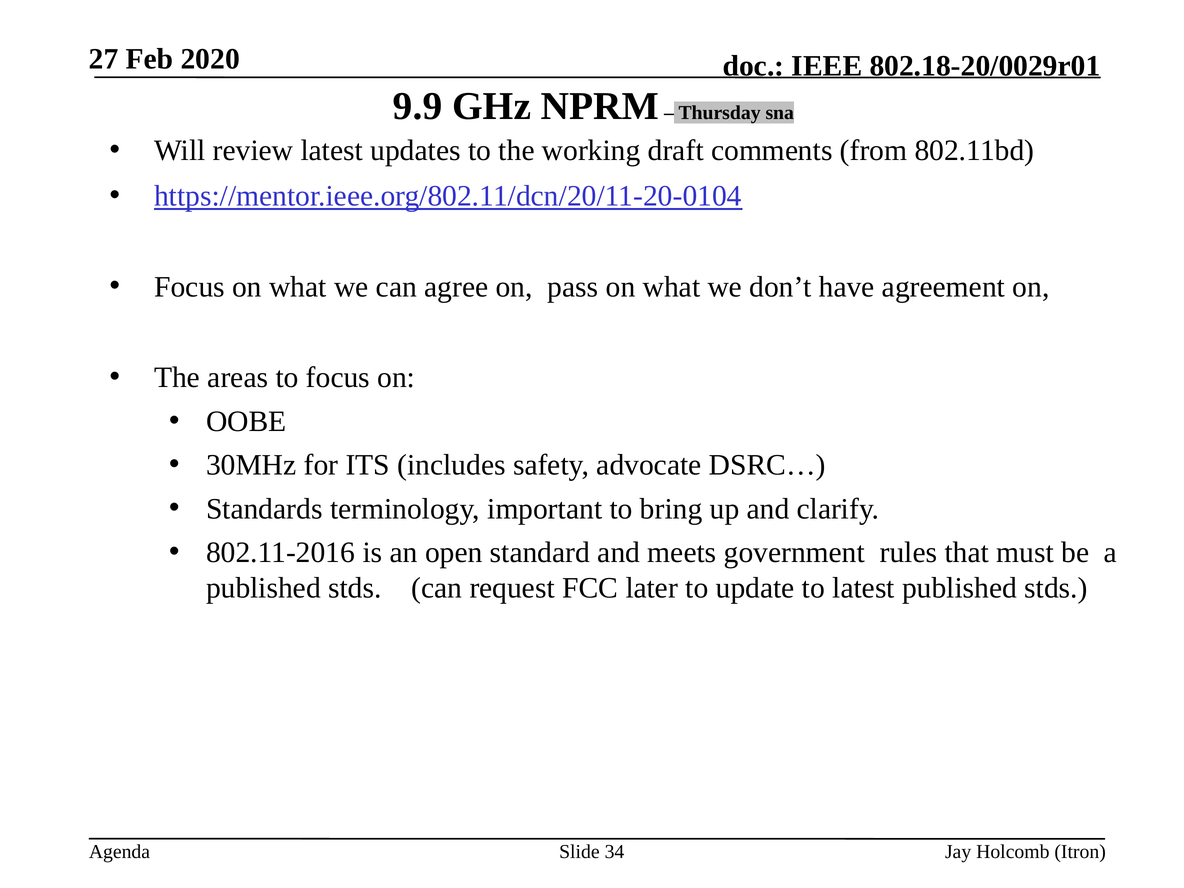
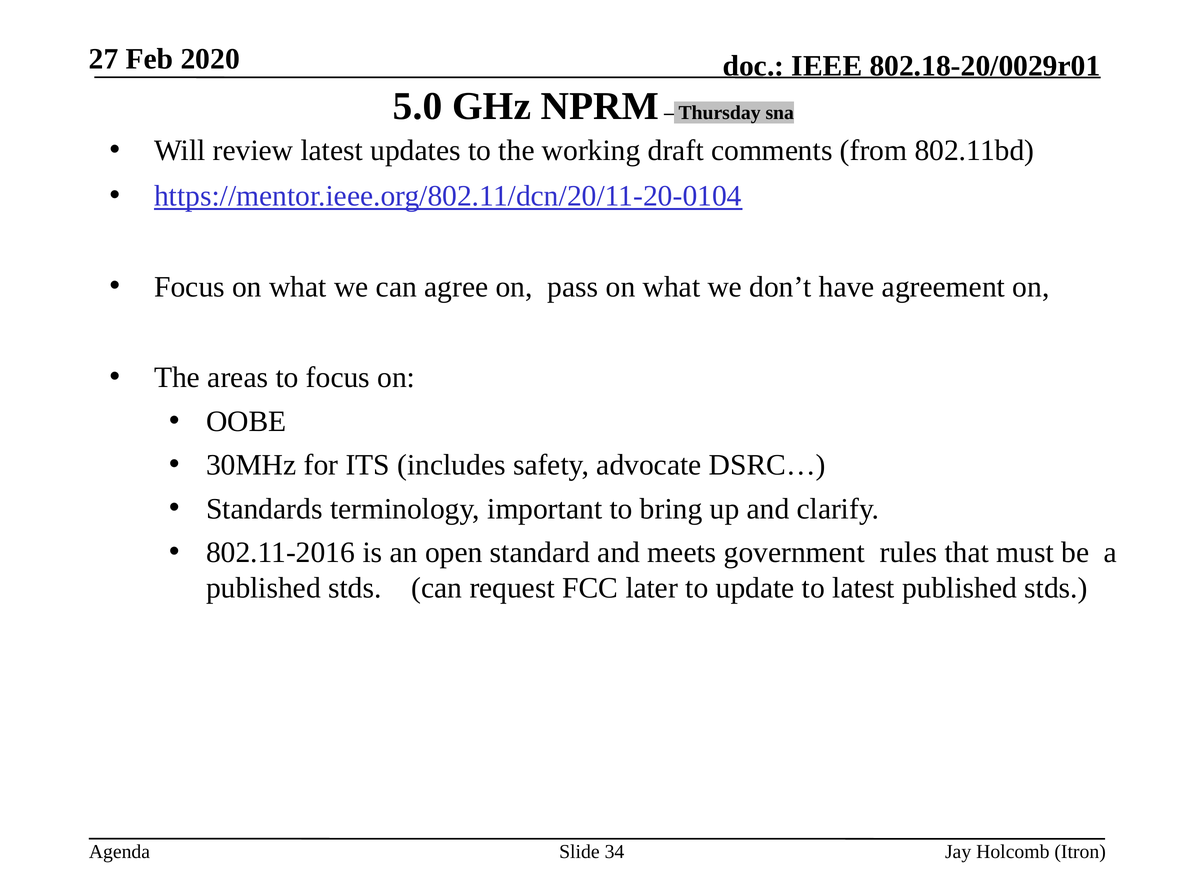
9.9: 9.9 -> 5.0 (418, 106)
